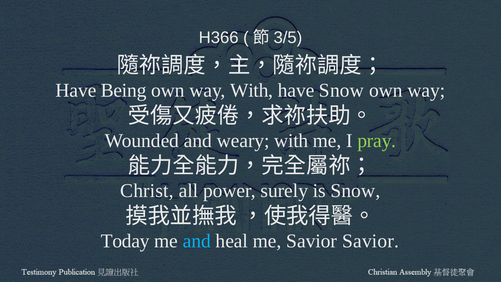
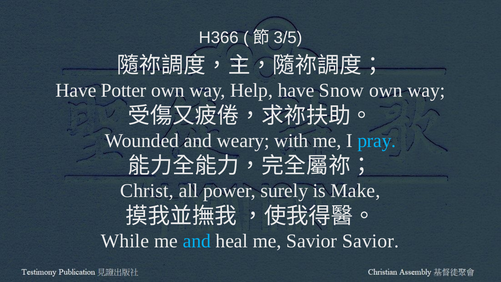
Being: Being -> Potter (124, 90)
way With: With -> Help (252, 90)
pray colour: light green -> light blue (377, 141)
is Snow: Snow -> Make (355, 191)
Today: Today -> While (125, 241)
